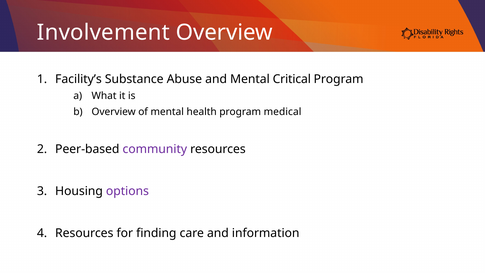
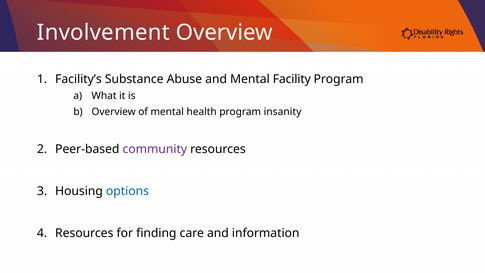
Critical: Critical -> Facility (292, 79)
medical: medical -> insanity (283, 112)
options colour: purple -> blue (127, 191)
